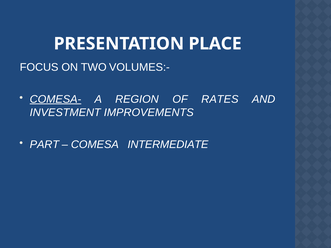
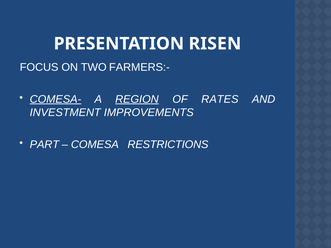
PLACE: PLACE -> RISEN (215, 44)
VOLUMES:-: VOLUMES:- -> FARMERS:- (139, 67)
REGION underline: none -> present (137, 99)
INTERMEDIATE: INTERMEDIATE -> RESTRICTIONS (168, 145)
